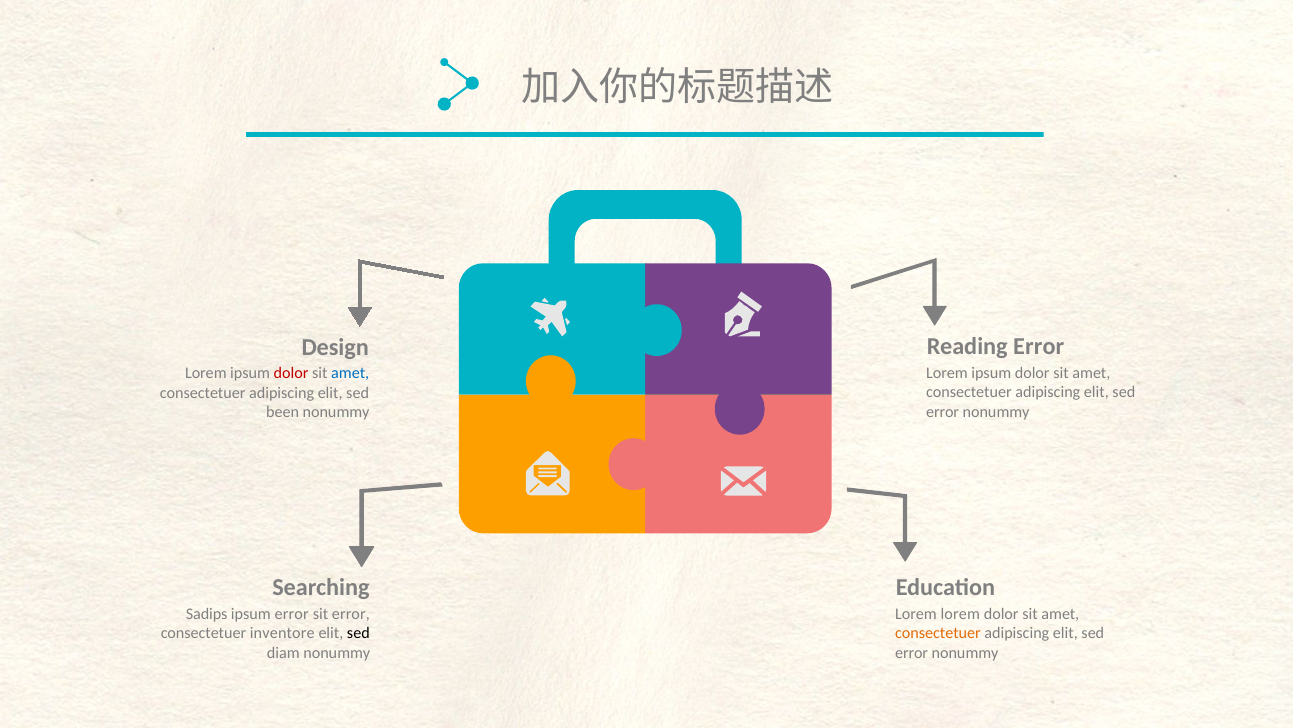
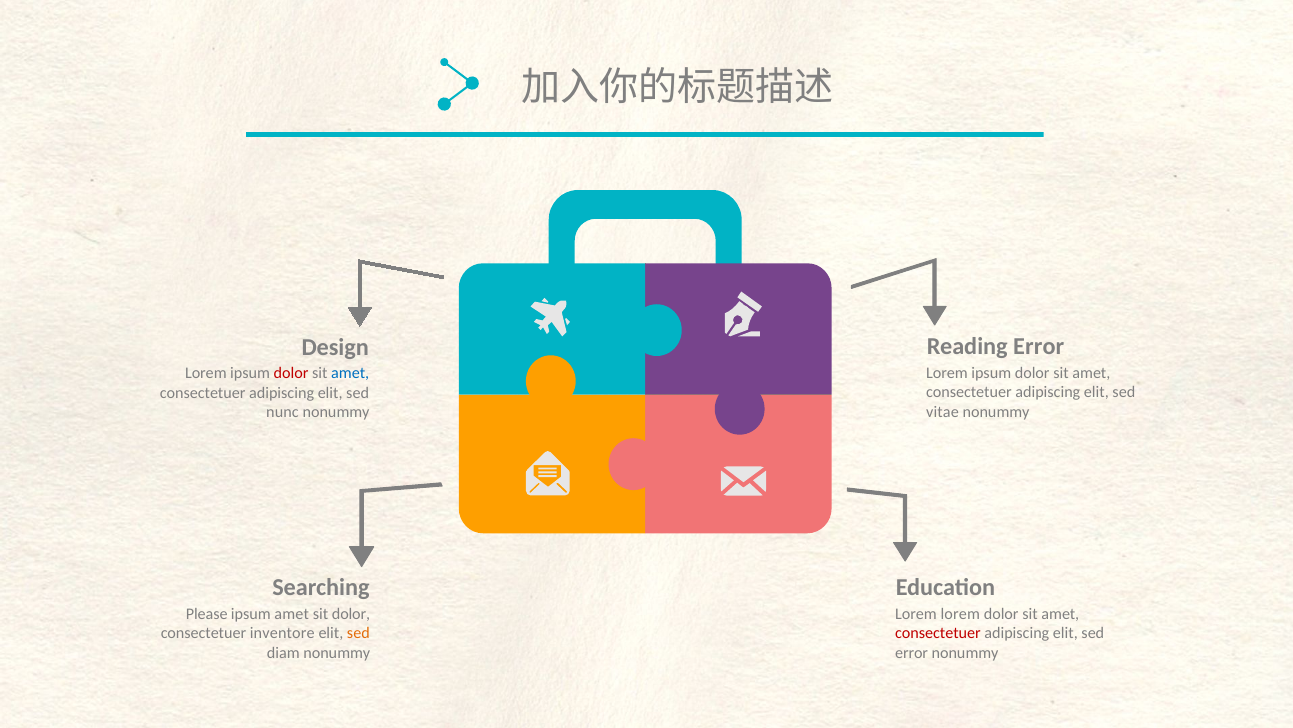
error: error -> vitae (943, 411)
been: been -> nunc (282, 412)
Sadips: Sadips -> Please (207, 613)
ipsum error: error -> amet (292, 613)
sit error: error -> dolor (351, 613)
sed colour: black -> orange (358, 633)
consectetuer colour: orange -> red (938, 633)
